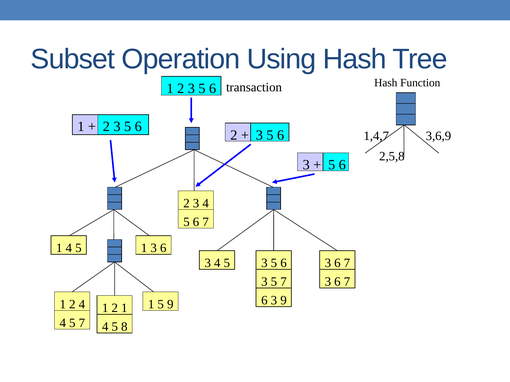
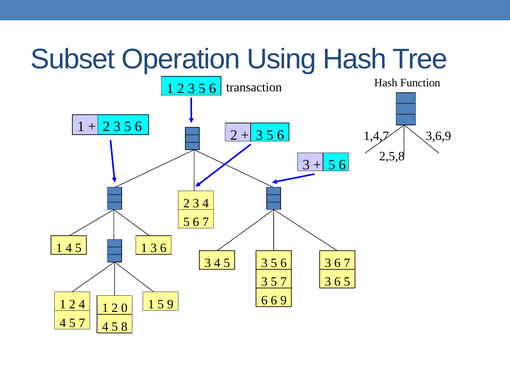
7: 7 -> 5 (347, 282)
3: 3 -> 6 (274, 301)
2 1: 1 -> 0 (124, 308)
